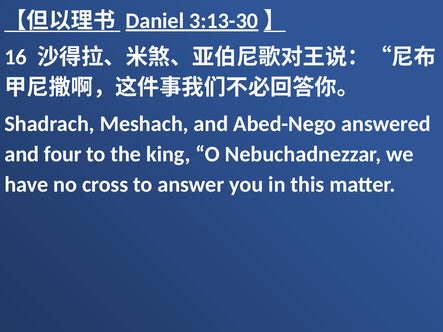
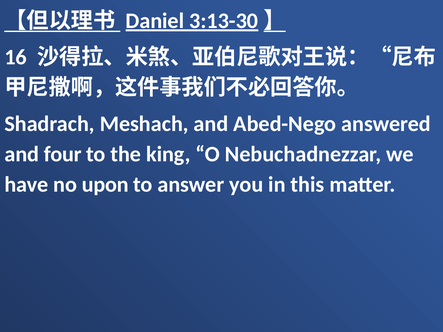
cross: cross -> upon (105, 185)
